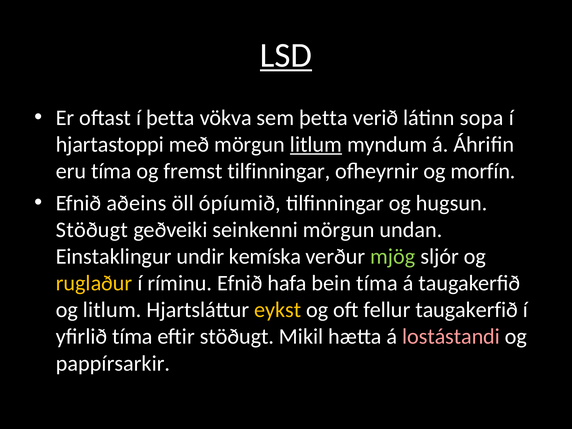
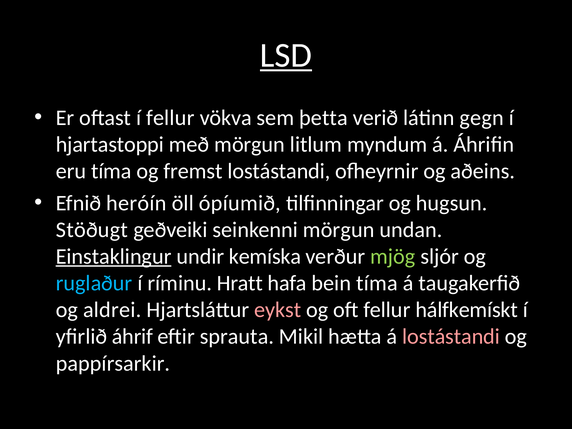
í þetta: þetta -> fellur (170, 118)
sopa: sopa -> gegn (482, 118)
litlum underline: present -> none (316, 145)
fremst tilfinningar: tilfinningar -> lostástandi (279, 171)
morfín: morfín -> aðeins (483, 171)
aðeins: aðeins -> heróín (136, 203)
Einstaklingur underline: none -> present (114, 256)
ruglaður colour: yellow -> light blue (94, 283)
ríminu Efnið: Efnið -> Hratt (240, 283)
og litlum: litlum -> aldrei (112, 310)
eykst colour: yellow -> pink (278, 310)
fellur taugakerfið: taugakerfið -> hálfkemískt (467, 310)
yfirlið tíma: tíma -> áhrif (132, 337)
eftir stöðugt: stöðugt -> sprauta (237, 337)
